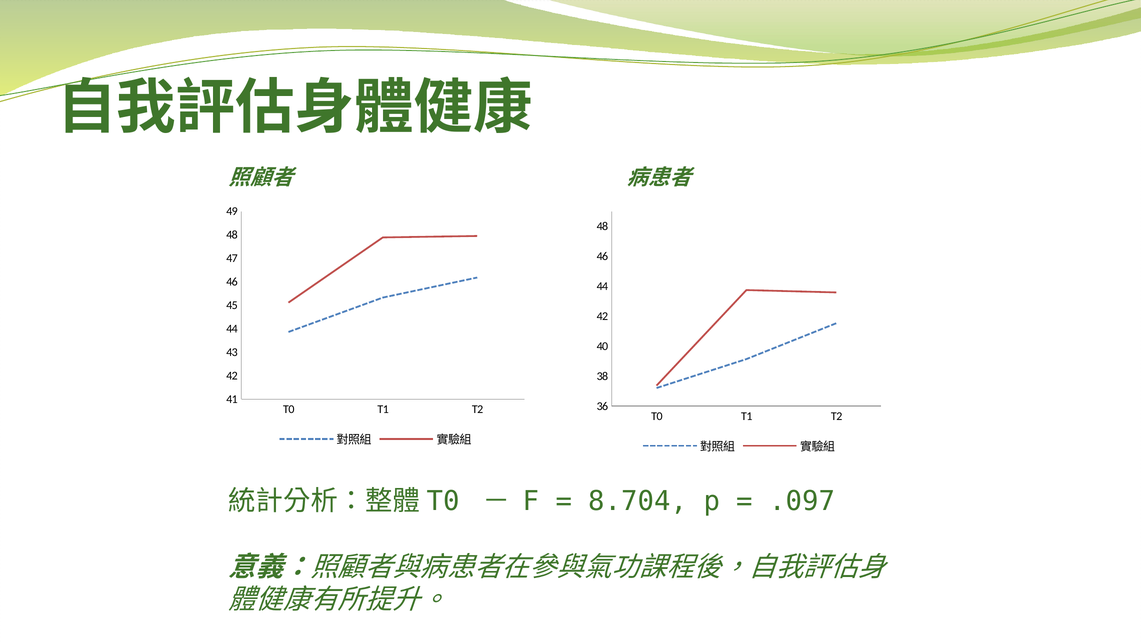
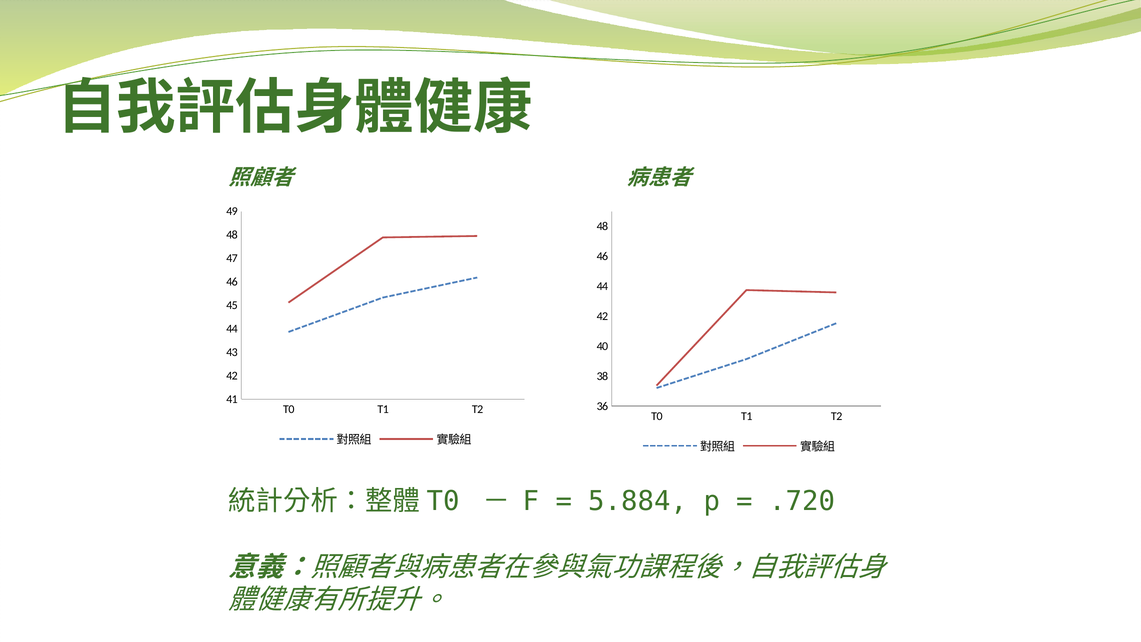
8.704: 8.704 -> 5.884 (638, 501)
.097: .097 -> .720 (802, 501)
